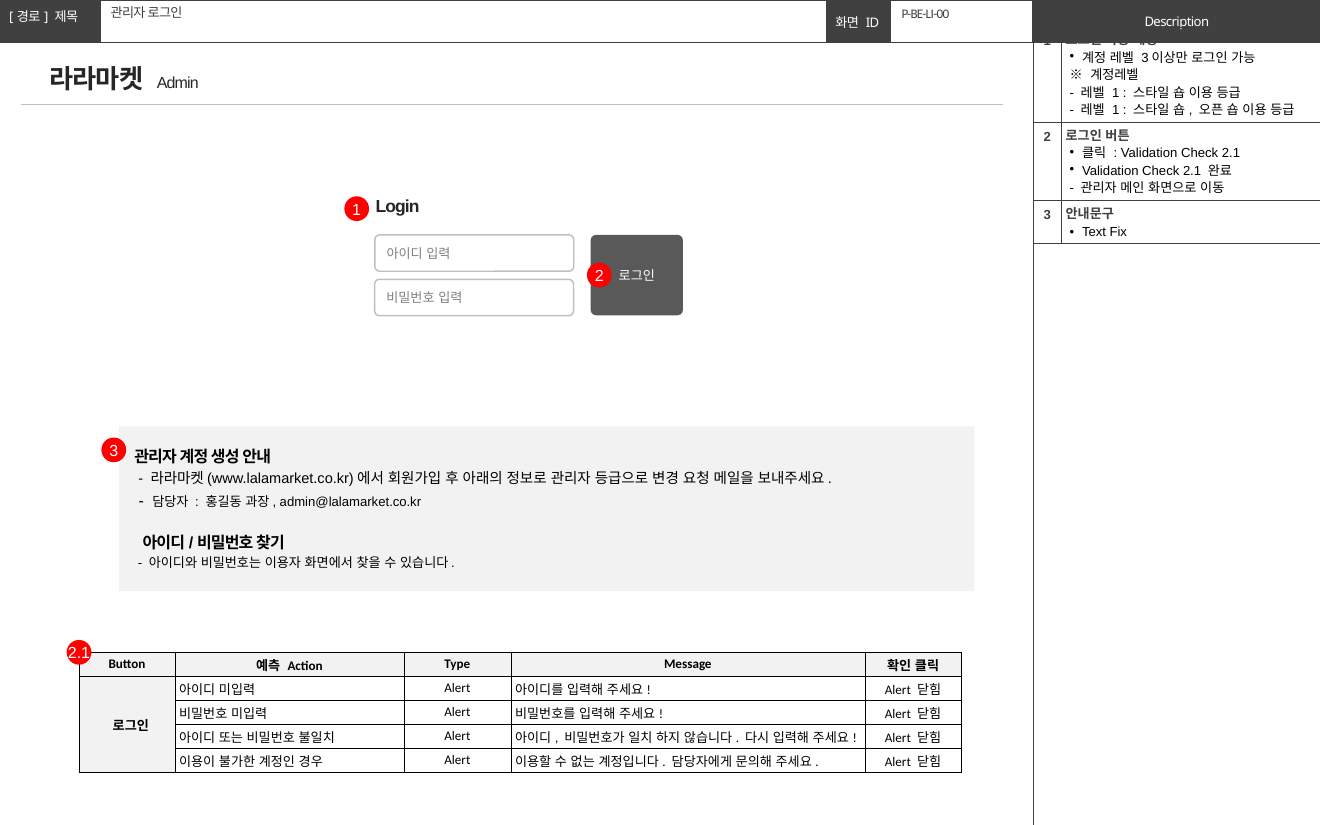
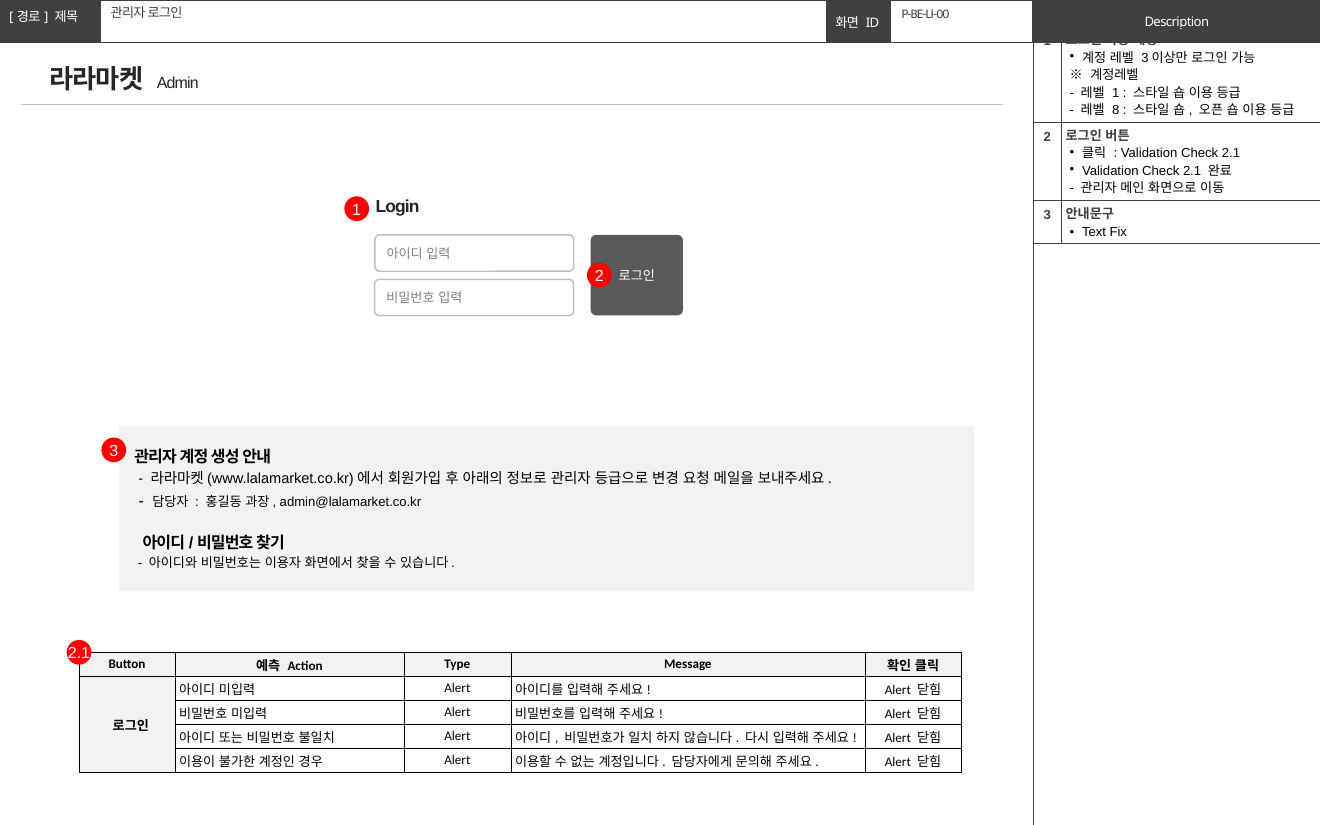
1: 1 -> 8 (1116, 110)
